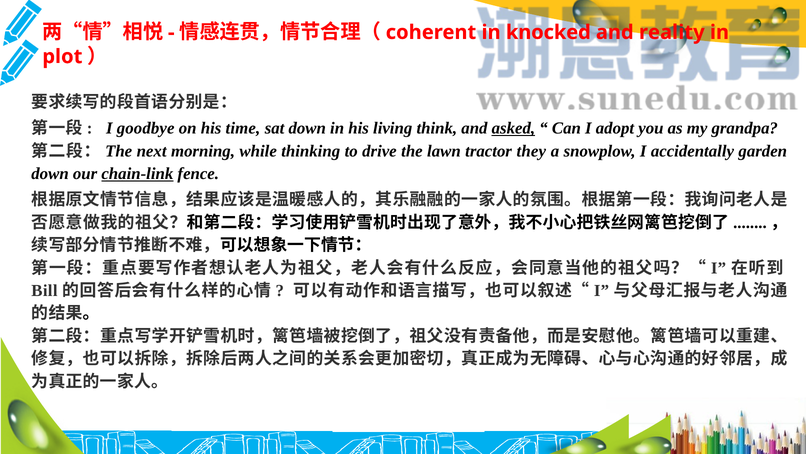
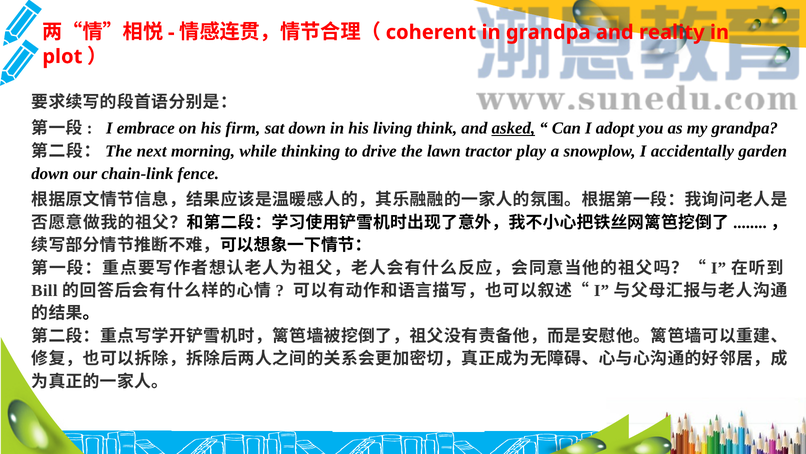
in knocked: knocked -> grandpa (548, 32)
goodbye: goodbye -> embrace (146, 128)
time: time -> firm (243, 128)
they: they -> play (531, 151)
chain-link underline: present -> none (137, 174)
